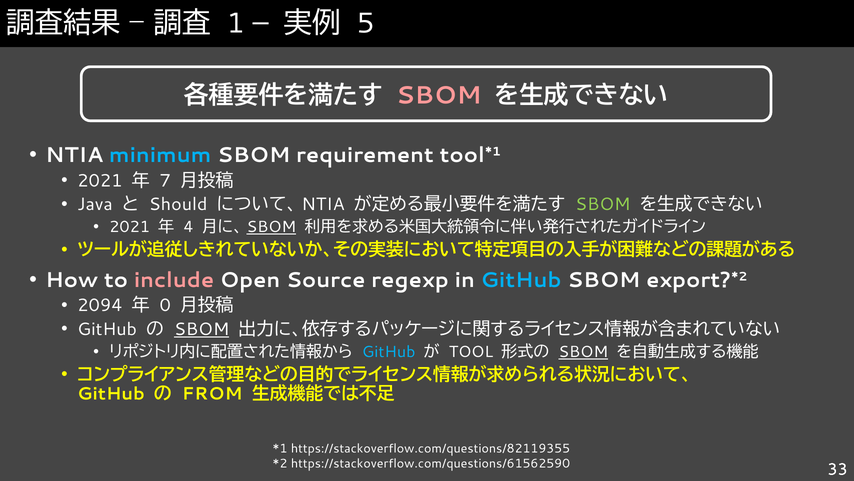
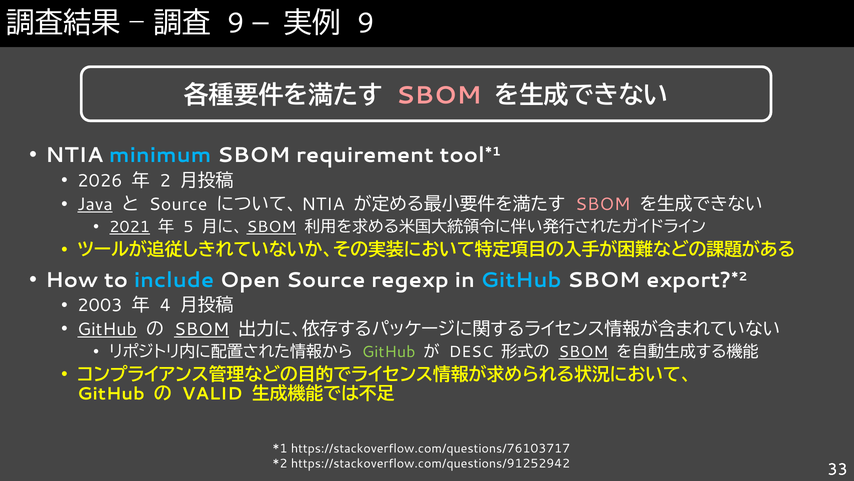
1: 1 -> 9 (236, 23)
5: 5 -> 9 (366, 23)
2021: 2021 -> 2026 (100, 180)
7: 7 -> 2 (165, 180)
Java underline: none -> present (95, 204)
Should: Should -> Source (178, 204)
SBOM colour: light green -> pink (603, 204)
2021 underline: none -> present (130, 227)
4: 4 -> 5 (188, 227)
include colour: pink -> light blue (174, 280)
2094: 2094 -> 2003 (100, 305)
0: 0 -> 4 (165, 305)
GitHub underline: none -> present (107, 329)
GitHub colour: light blue -> light green (389, 352)
TOOL: TOOL -> DESC (471, 352)
FROM: FROM -> VALID (212, 394)
https://stackoverflow.com/questions/82119355: https://stackoverflow.com/questions/82119355 -> https://stackoverflow.com/questions/76103717 (430, 448)
https://stackoverflow.com/questions/61562590: https://stackoverflow.com/questions/61562590 -> https://stackoverflow.com/questions/91252942 (430, 463)
